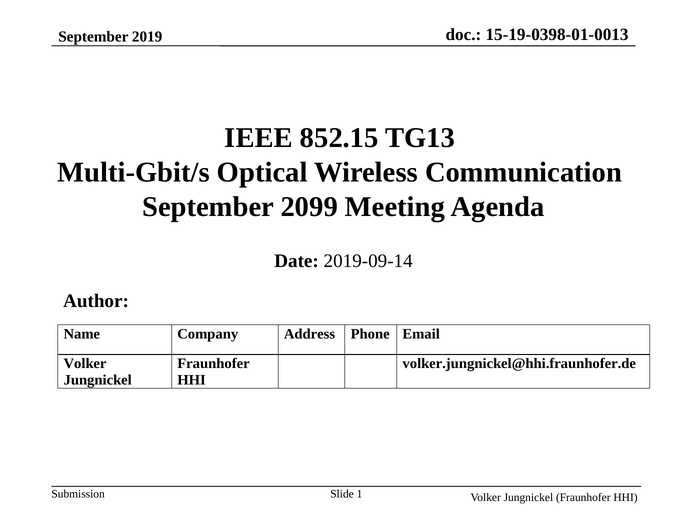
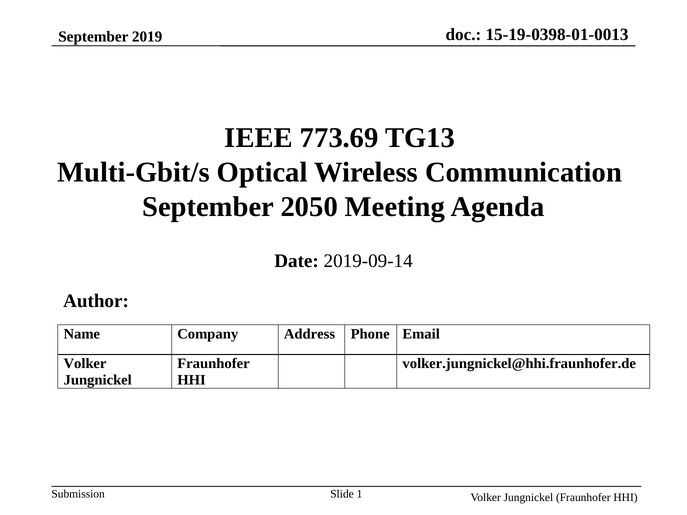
852.15: 852.15 -> 773.69 (339, 138)
2099: 2099 -> 2050 (309, 207)
